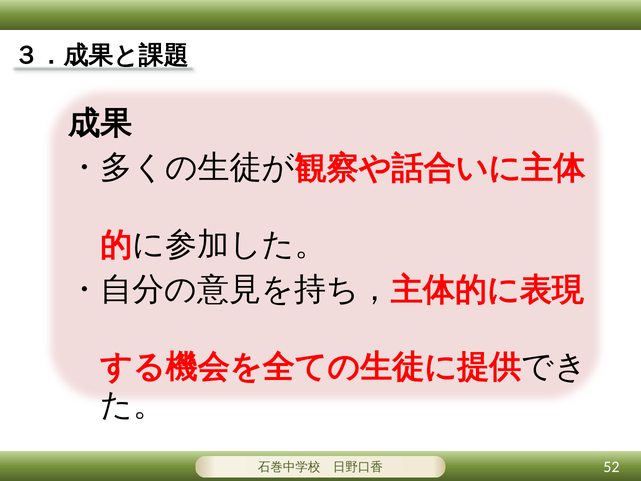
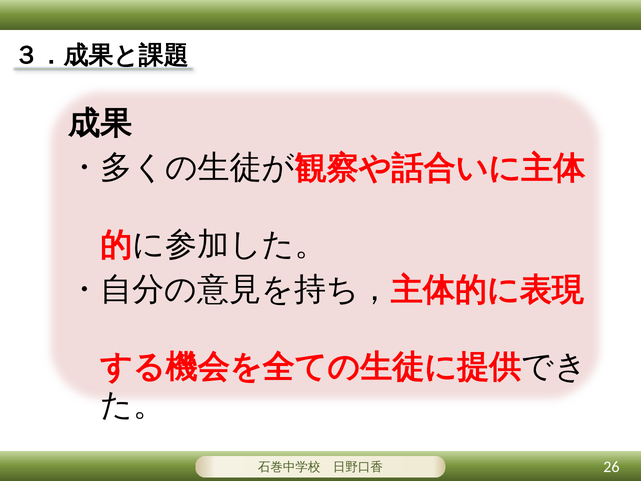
52: 52 -> 26 (611, 467)
